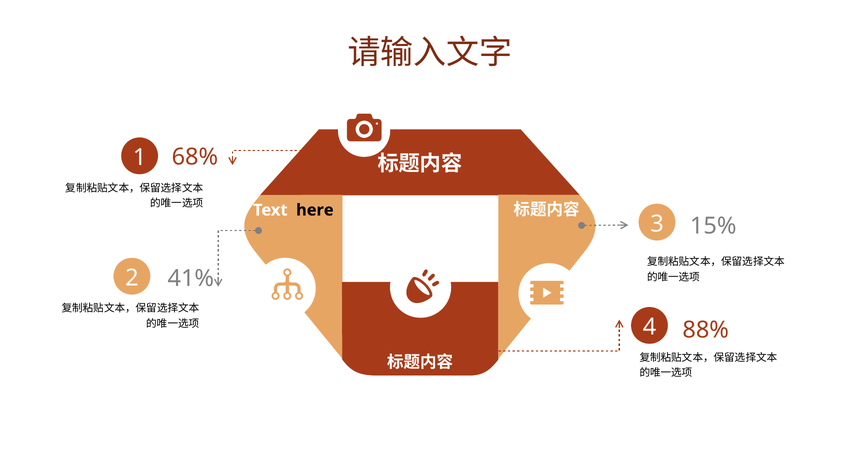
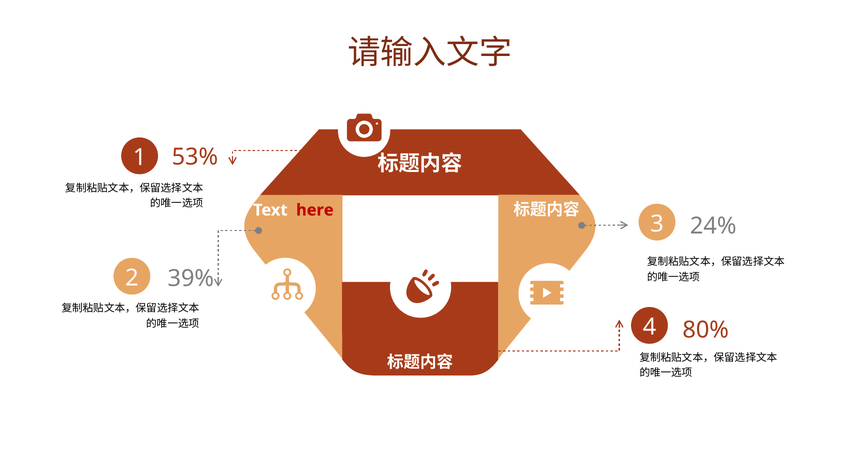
68%: 68% -> 53% (195, 157)
here colour: black -> red (315, 210)
15%: 15% -> 24% (713, 226)
41%: 41% -> 39% (191, 279)
88%: 88% -> 80% (706, 331)
